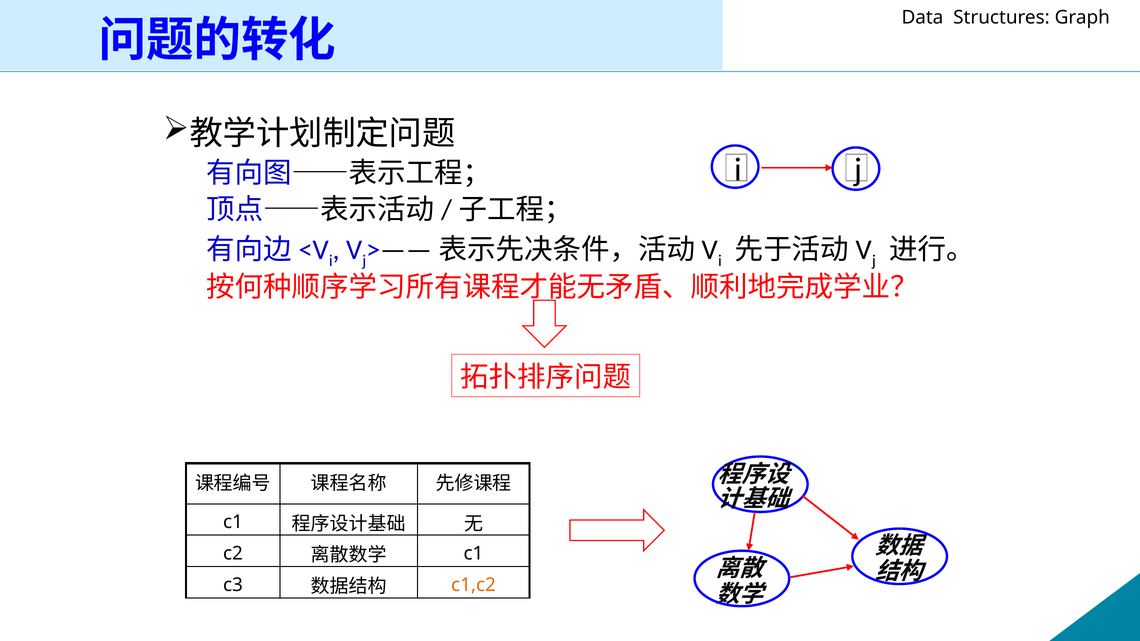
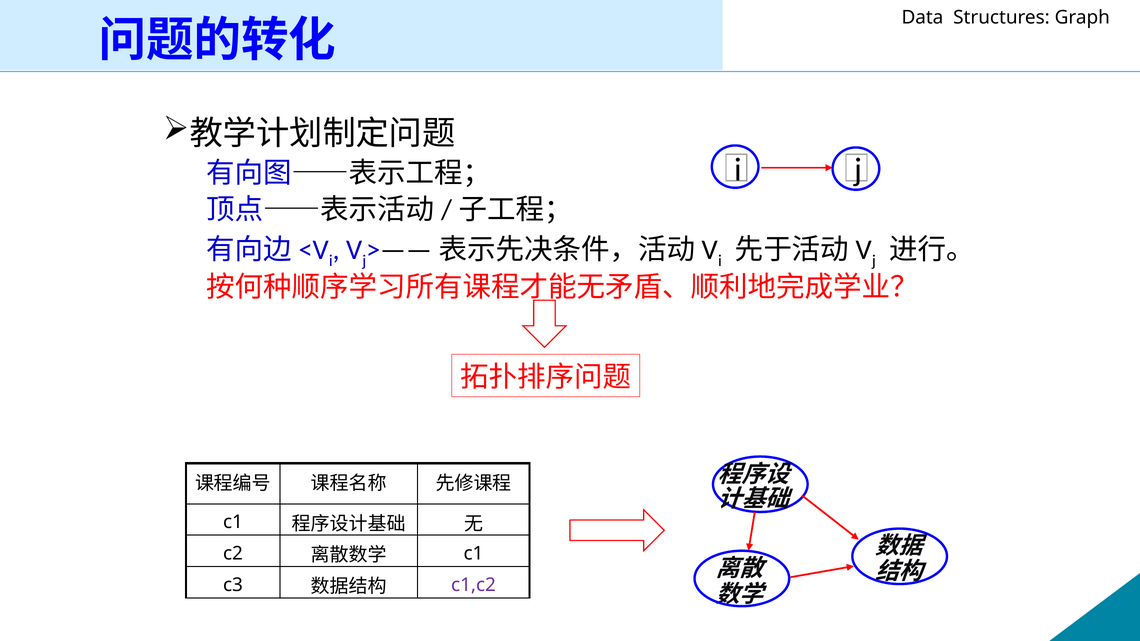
c1,c2 colour: orange -> purple (474, 585)
